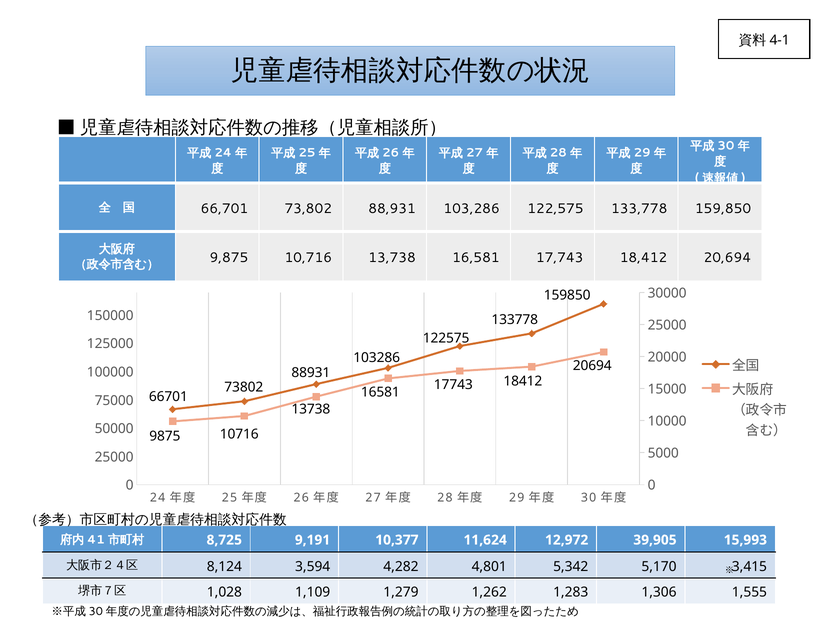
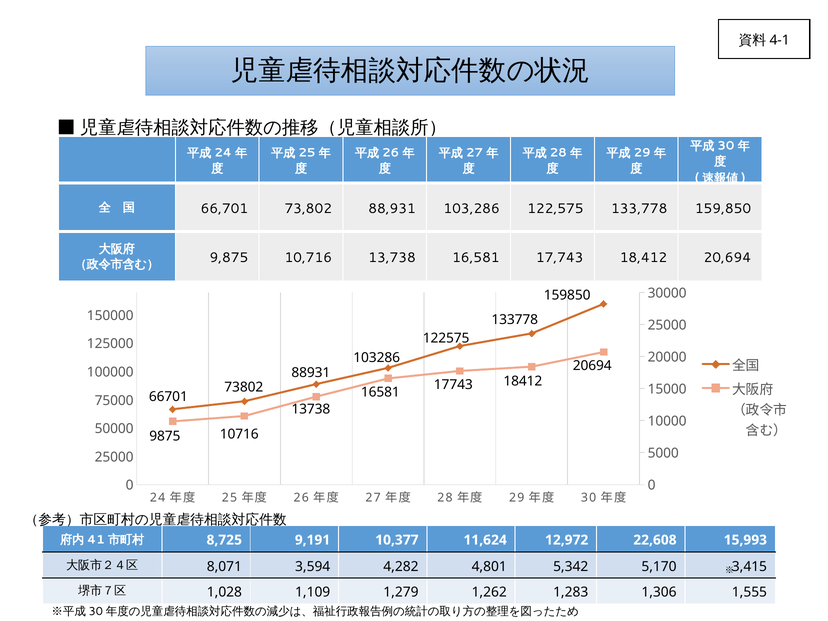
39,905: 39,905 -> 22,608 (655, 540)
8,124: 8,124 -> 8,071 (224, 566)
